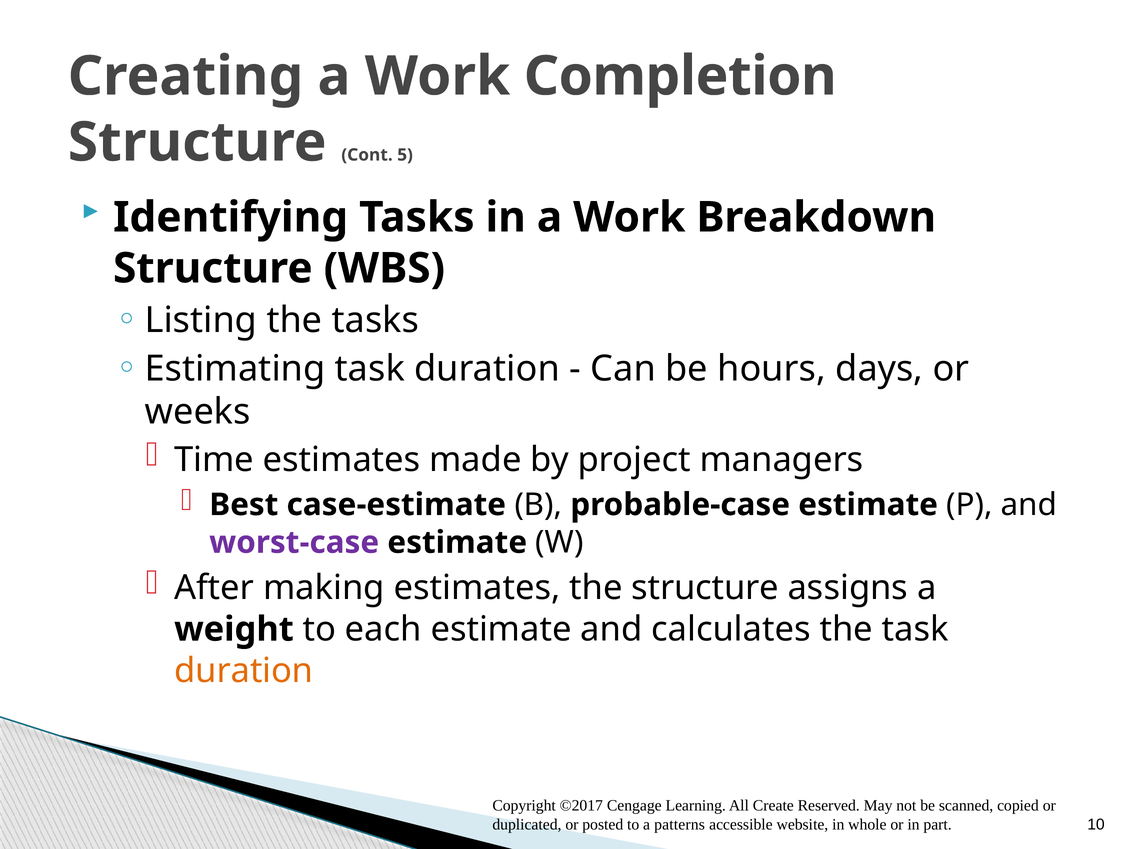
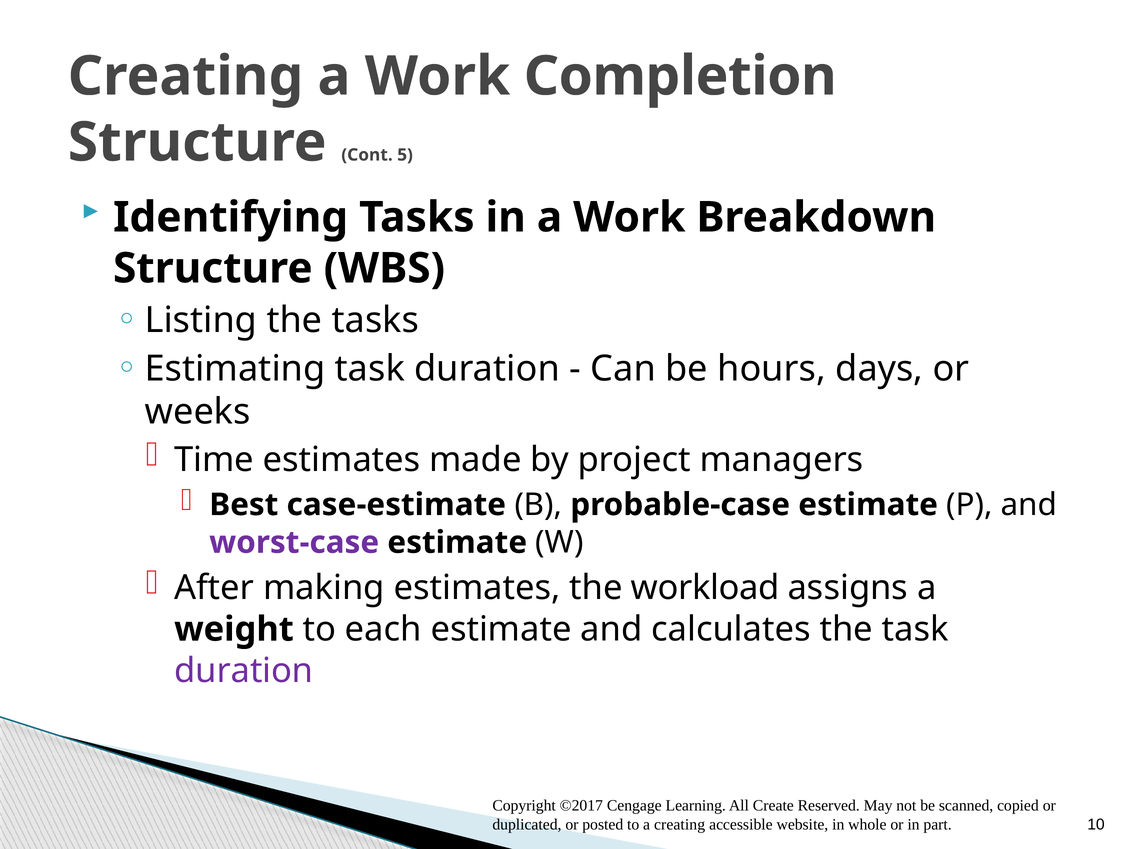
the structure: structure -> workload (705, 588)
duration colour: orange -> purple (244, 671)
a patterns: patterns -> creating (680, 825)
